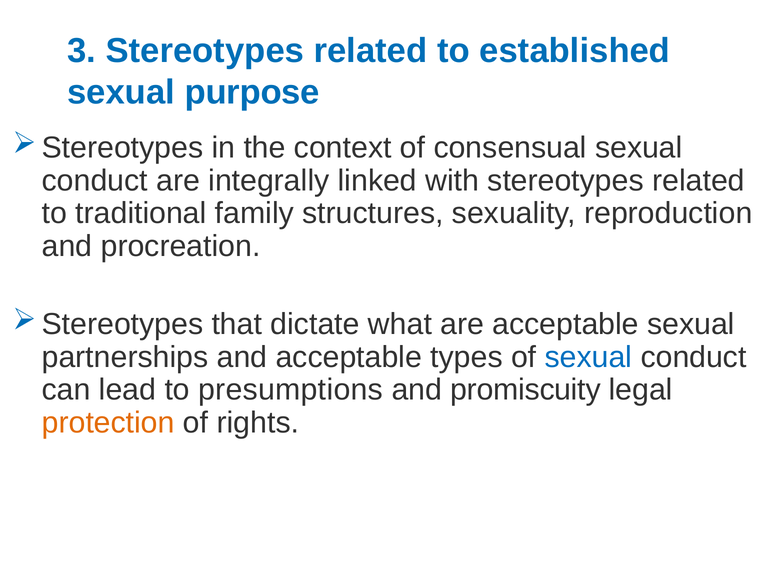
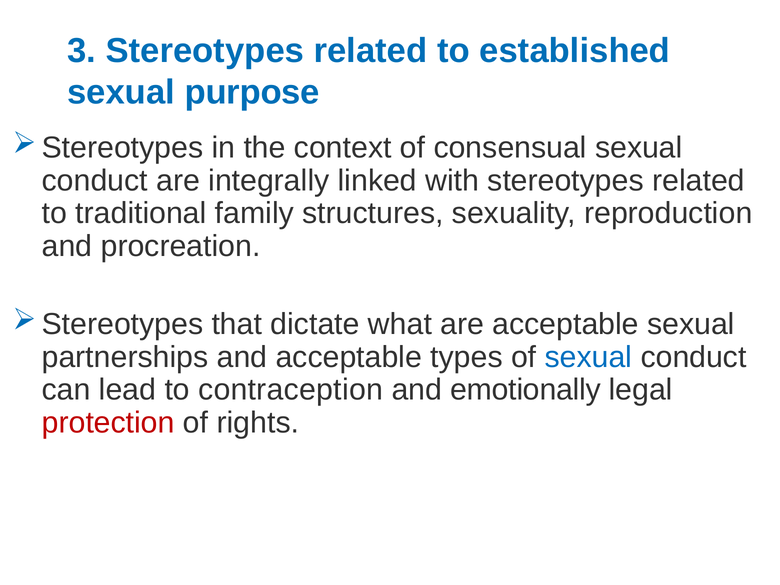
presumptions: presumptions -> contraception (291, 390)
promiscuity: promiscuity -> emotionally (526, 390)
protection colour: orange -> red (108, 423)
